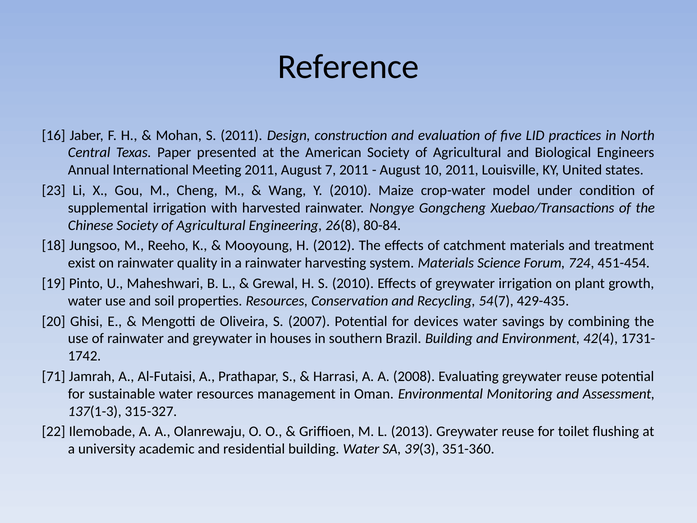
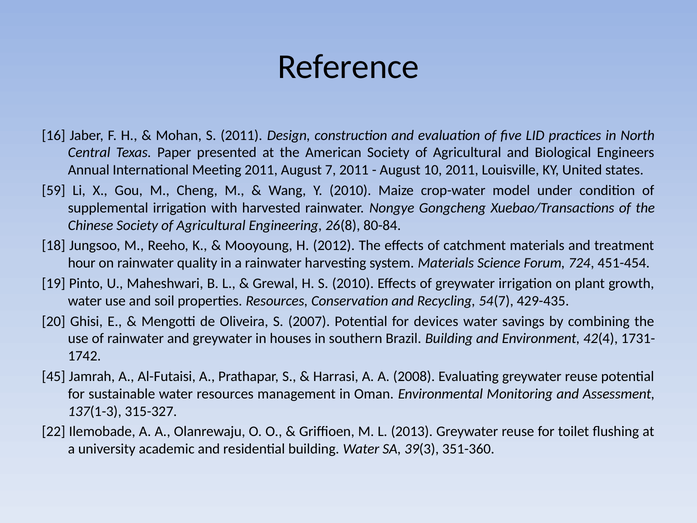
23: 23 -> 59 (54, 190)
exist: exist -> hour (82, 263)
71: 71 -> 45 (54, 376)
